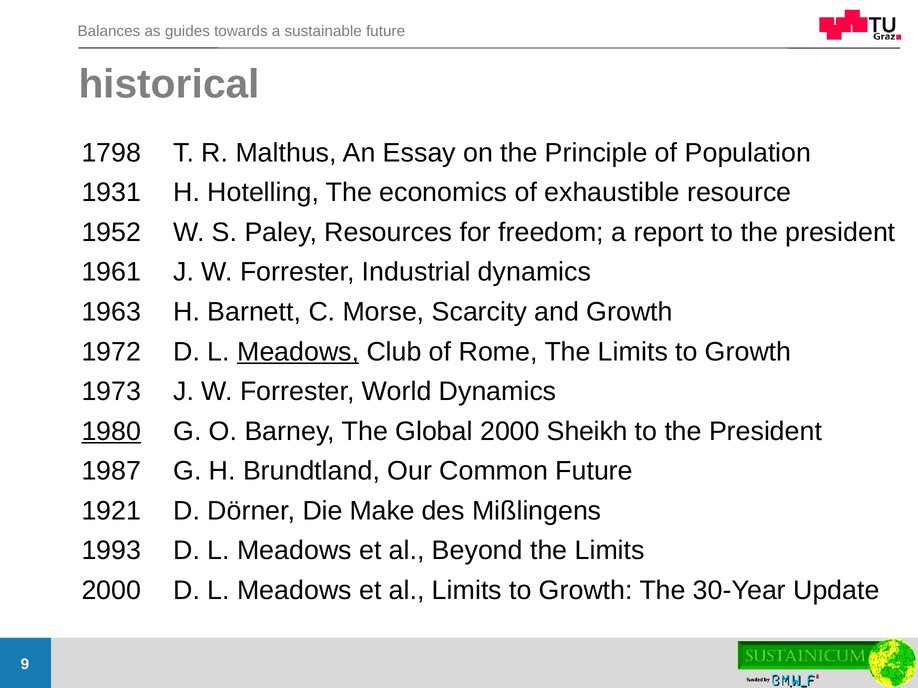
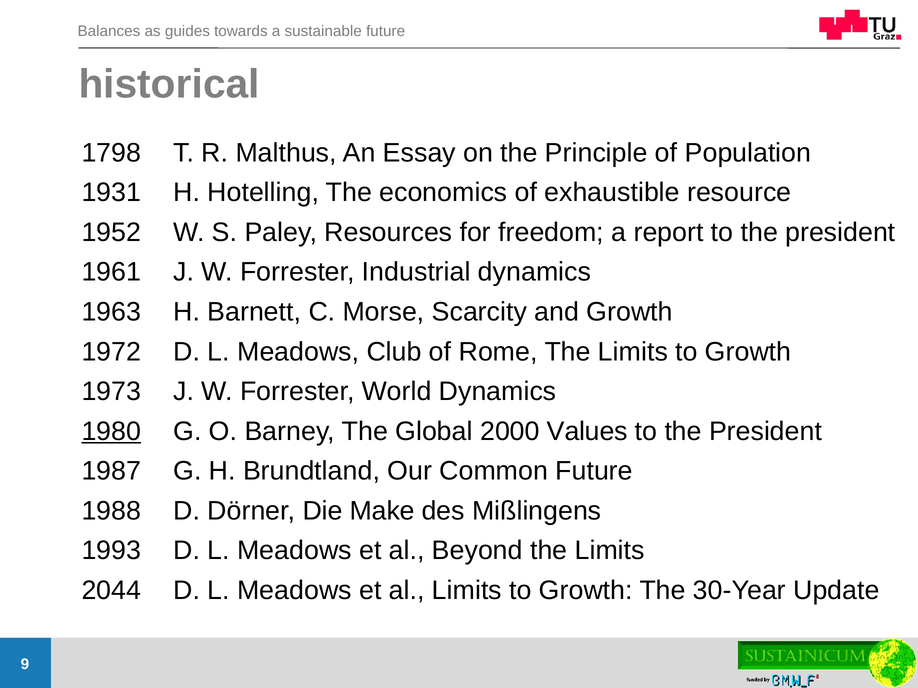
Meadows underline: present -> none (298, 352)
Sheikh: Sheikh -> Values (587, 432)
1921: 1921 -> 1988 (111, 511)
2000: 2000 -> 2044 (111, 591)
